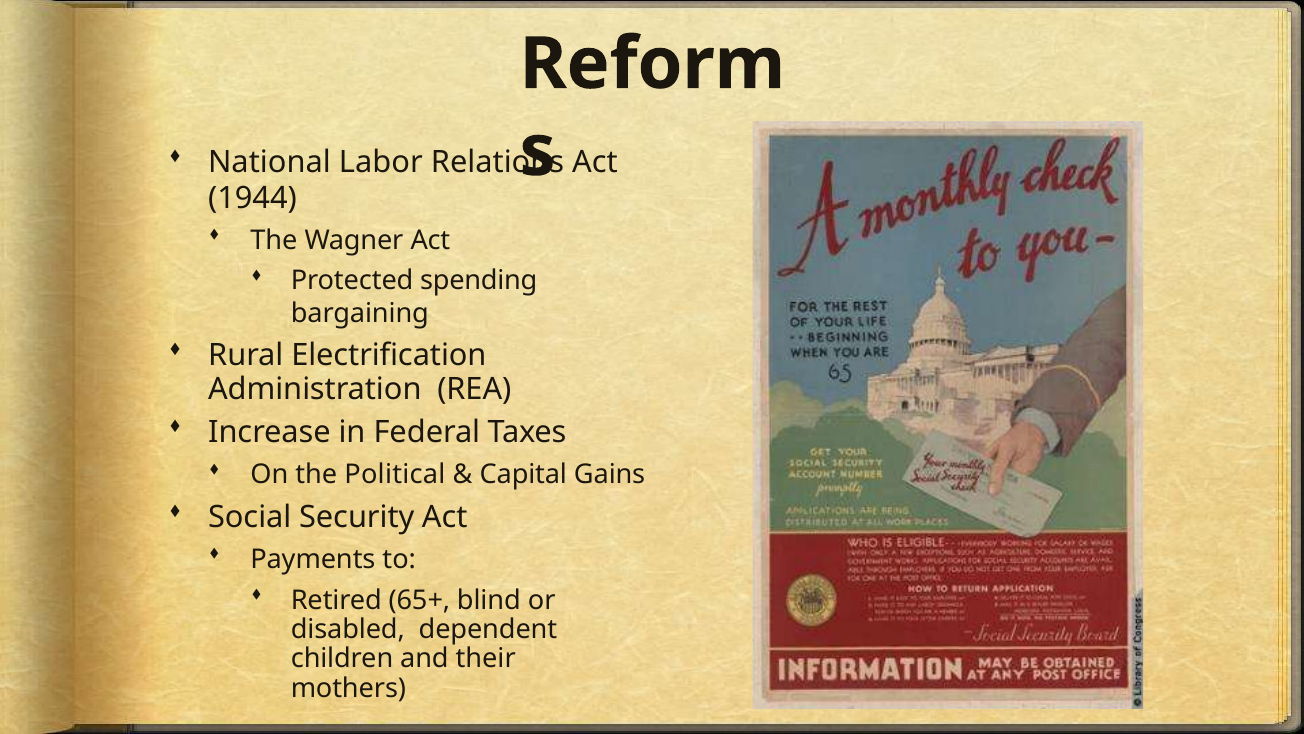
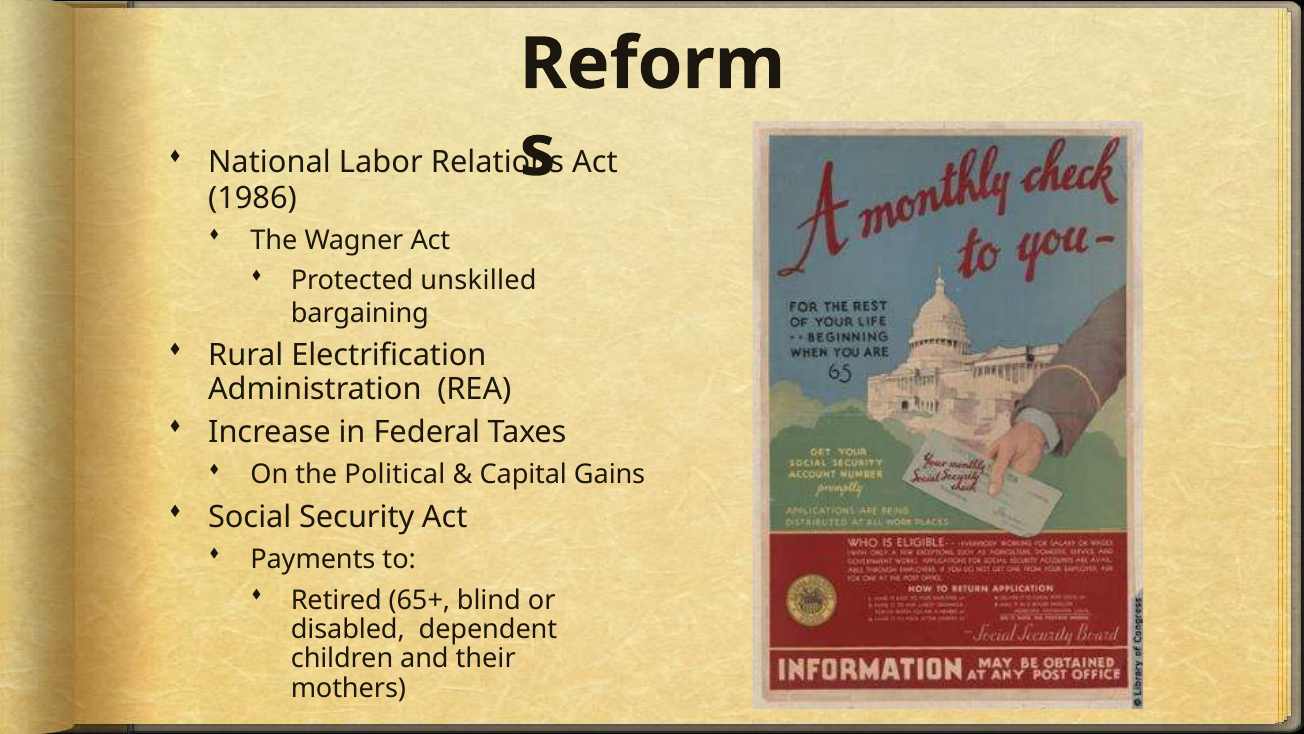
1944: 1944 -> 1986 (253, 198)
spending: spending -> unskilled (478, 280)
